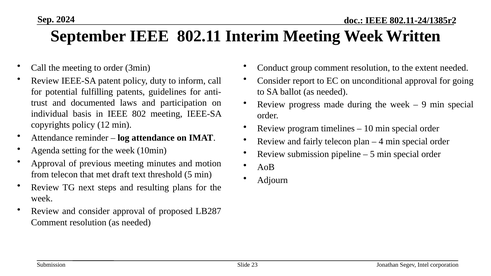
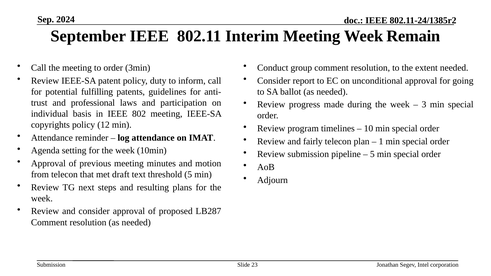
Written: Written -> Remain (413, 36)
documented: documented -> professional (93, 103)
9: 9 -> 3 (424, 105)
4: 4 -> 1 (381, 141)
